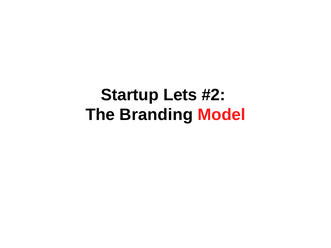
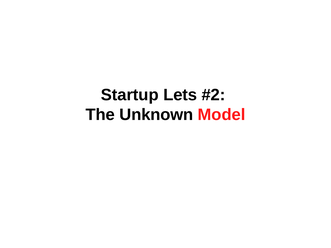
Branding: Branding -> Unknown (156, 115)
